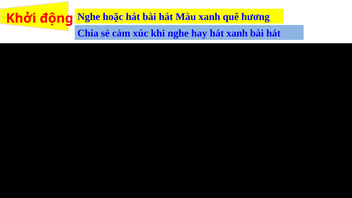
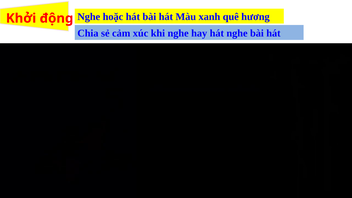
hát xanh: xanh -> nghe (237, 33)
